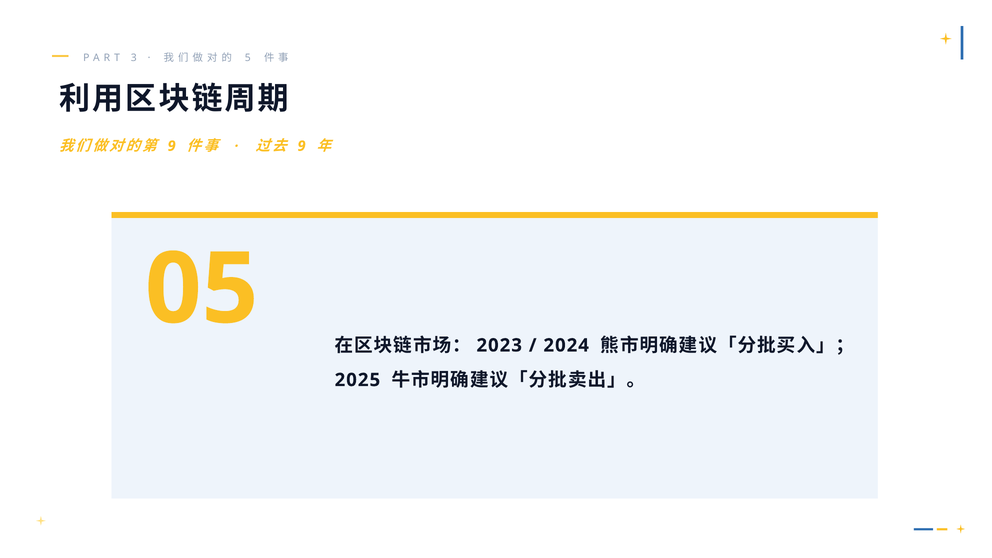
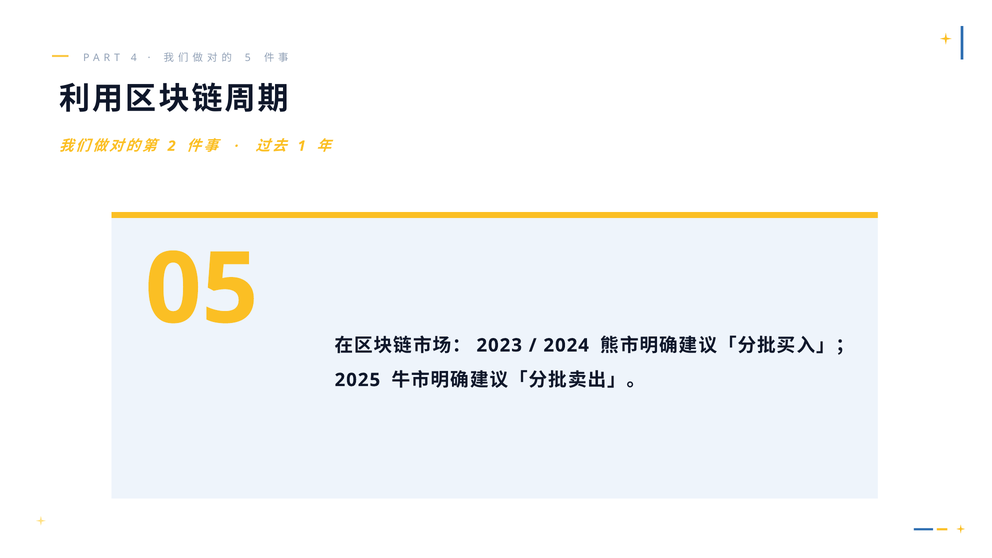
3: 3 -> 4 (134, 58)
9: 9 -> 2 (172, 146)
9: 9 -> 1 (302, 146)
